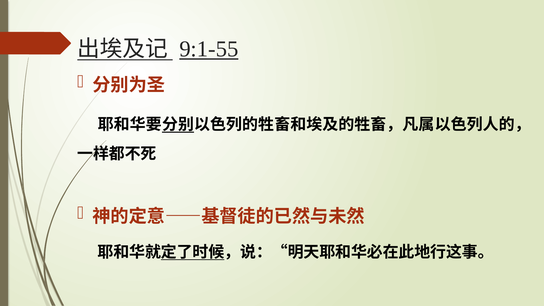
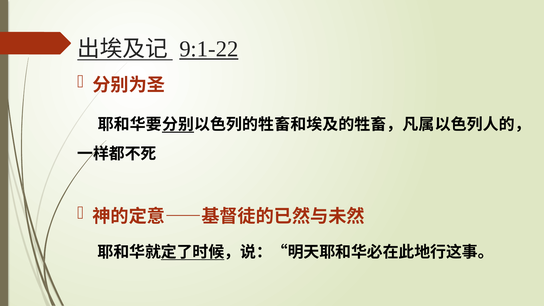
9:1-55: 9:1-55 -> 9:1-22 (209, 49)
